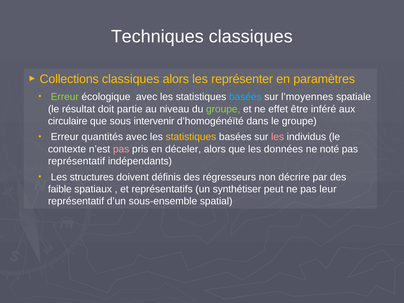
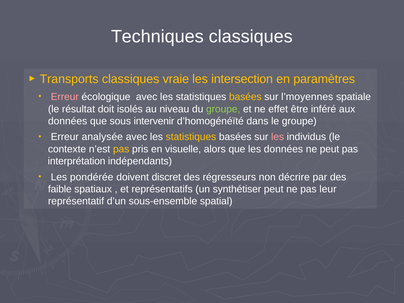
Collections: Collections -> Transports (69, 79)
classiques alors: alors -> vraie (176, 79)
représenter: représenter -> intersection (242, 79)
Erreur colour: light green -> pink (65, 97)
basées colour: light blue -> yellow (245, 97)
partie: partie -> isolés (130, 109)
circulaire: circulaire -> données (68, 121)
quantités: quantités -> analysée (102, 137)
pas colour: pink -> yellow (121, 149)
déceler: déceler -> visuelle (183, 149)
ne noté: noté -> peut (329, 149)
représentatif: représentatif -> interprétation (77, 161)
structures: structures -> pondérée (92, 177)
définis: définis -> discret (166, 177)
